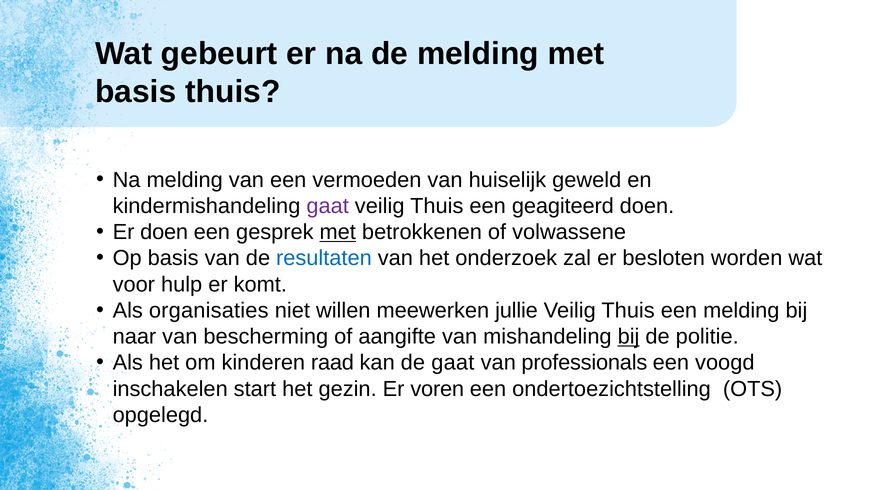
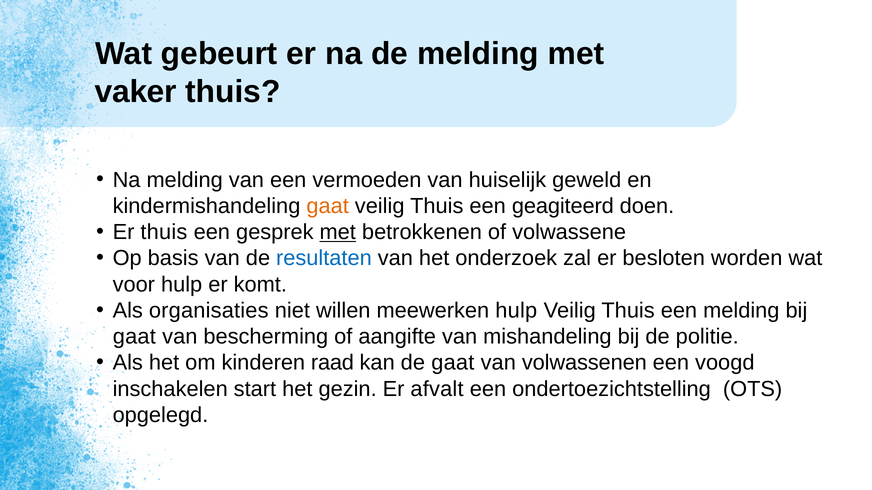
basis: basis -> vaker (136, 92)
gaat colour: purple -> orange (328, 206)
Er doen: doen -> thuis (164, 232)
meewerken jullie: jullie -> hulp (516, 311)
naar: naar -> gaat (134, 337)
bij underline: present -> none (629, 337)
professionals: professionals -> volwassenen (584, 363)
voren: voren -> afvalt (437, 389)
